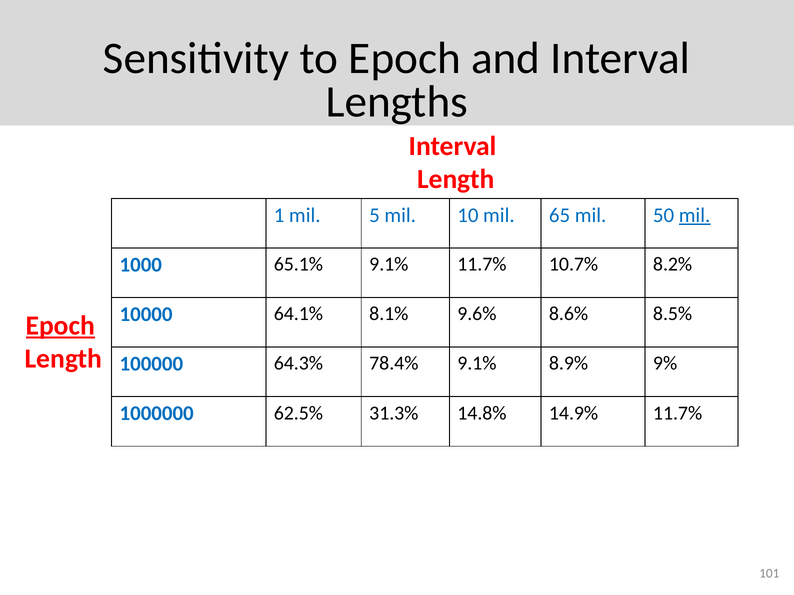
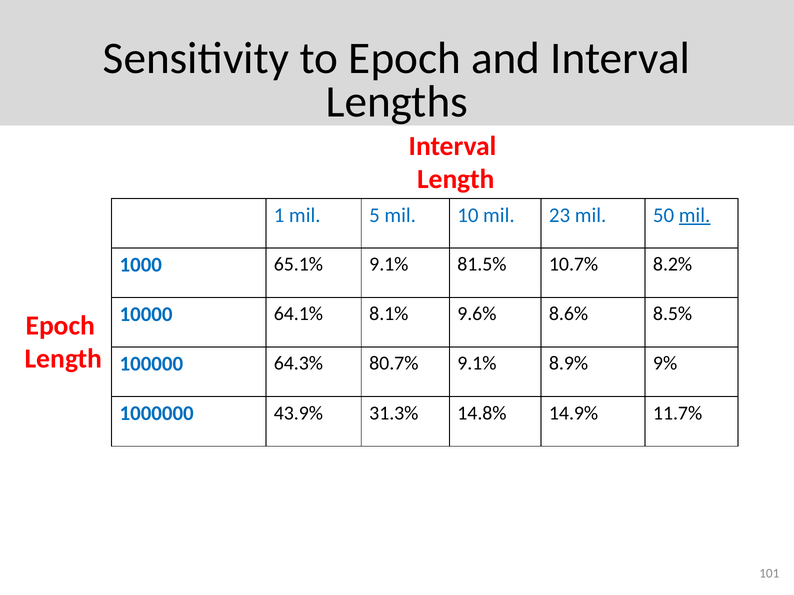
65: 65 -> 23 (560, 215)
9.1% 11.7%: 11.7% -> 81.5% (482, 265)
Epoch underline: present -> none (60, 326)
78.4%: 78.4% -> 80.7% (394, 364)
62.5%: 62.5% -> 43.9% (298, 413)
